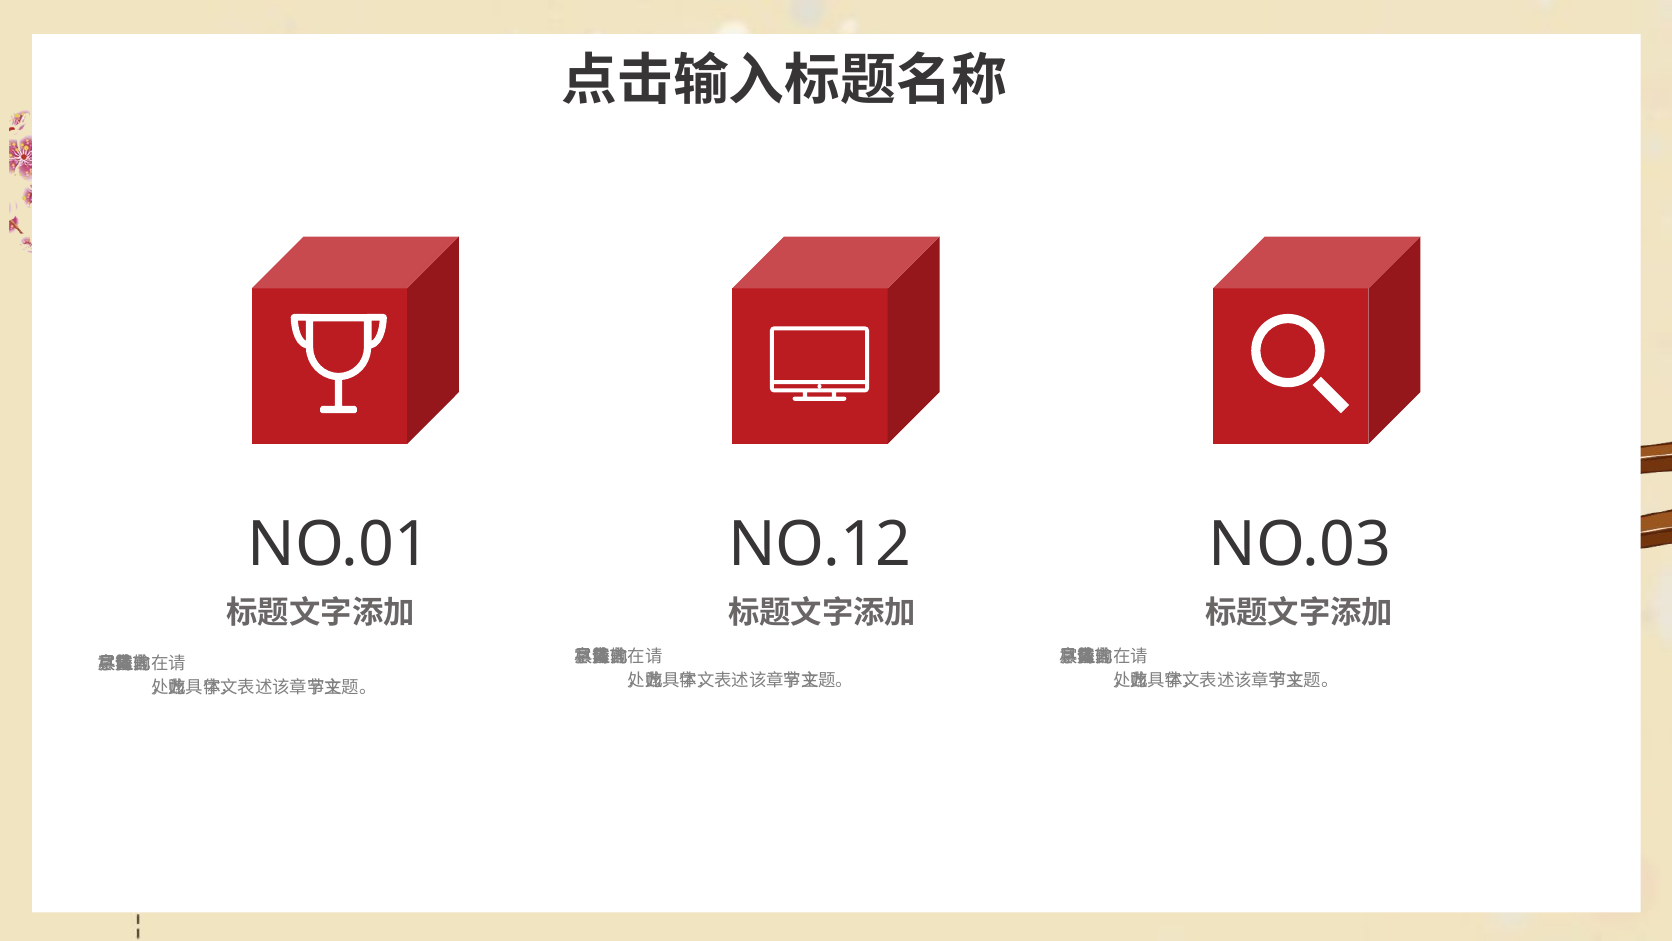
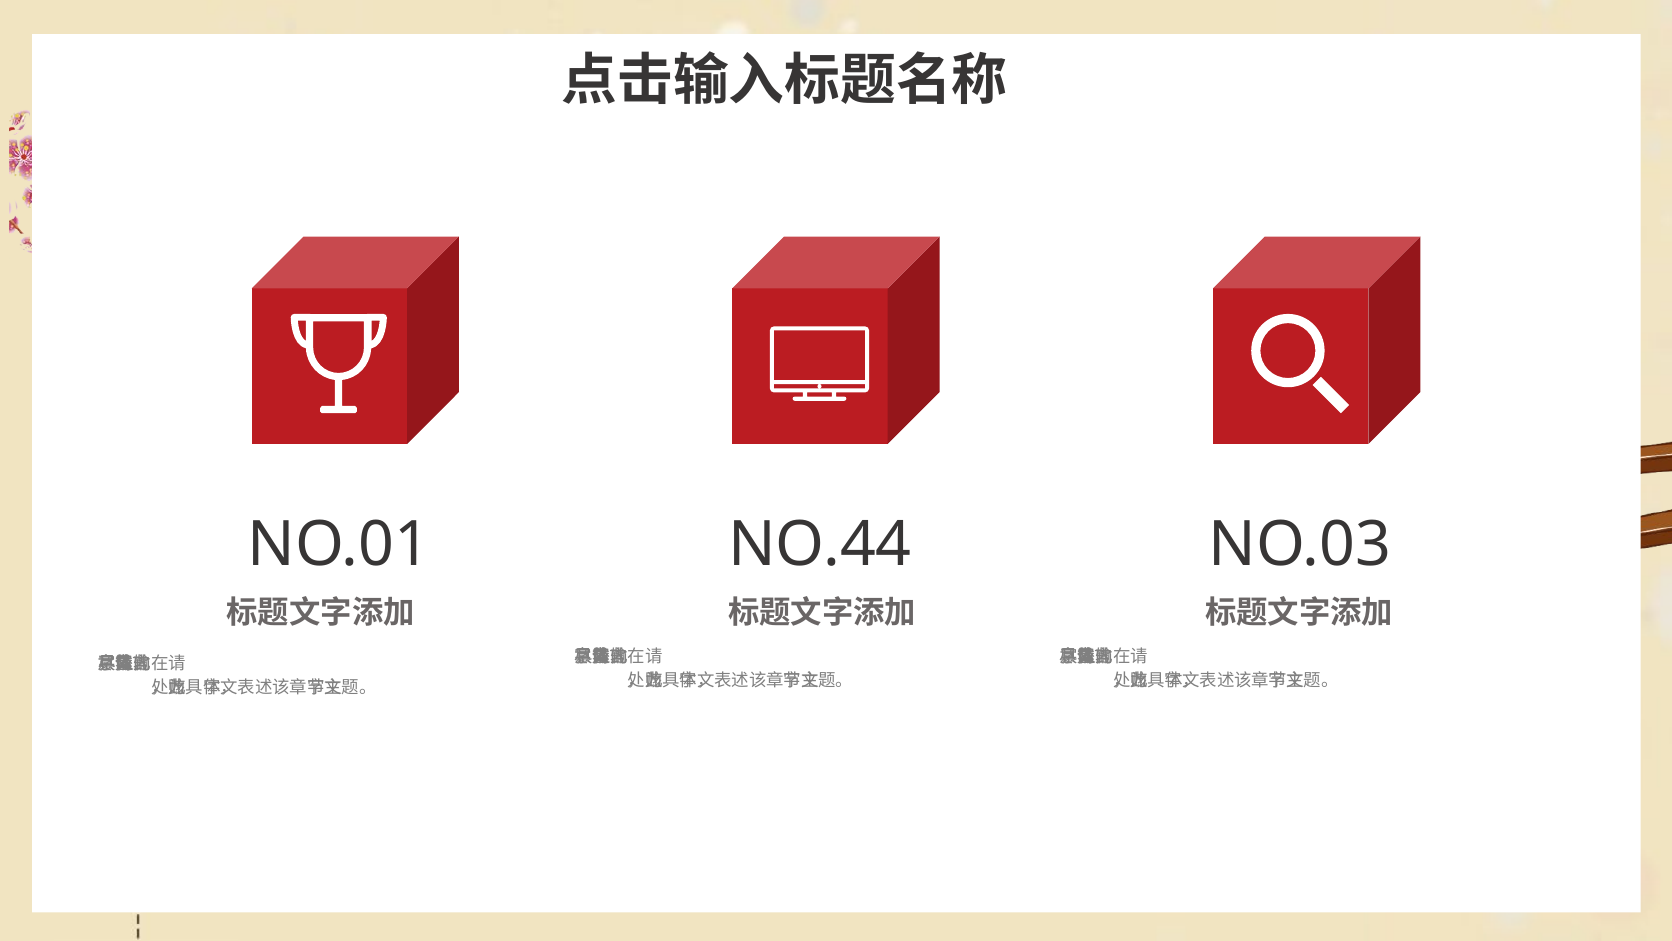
NO.12: NO.12 -> NO.44 (820, 545)
